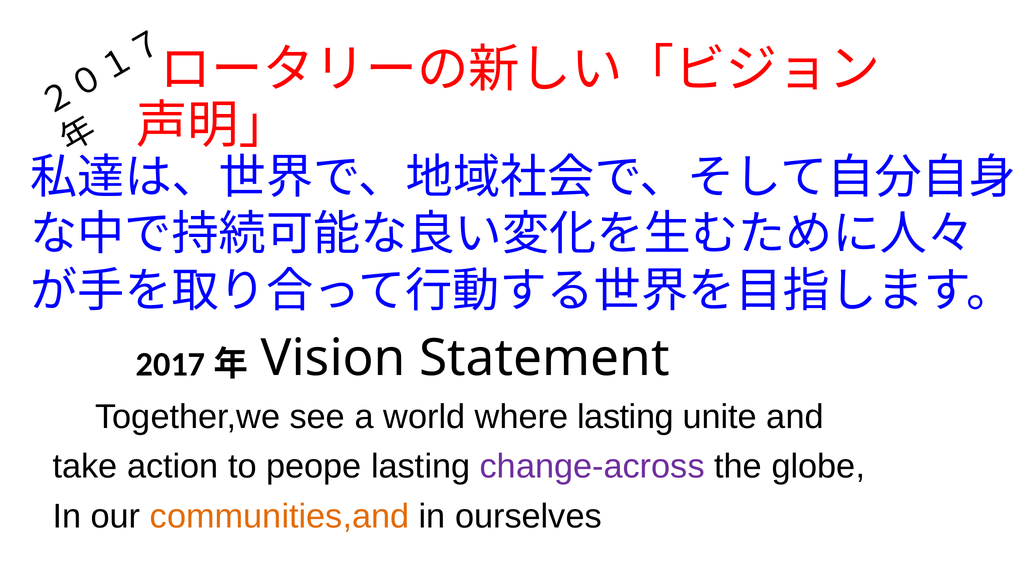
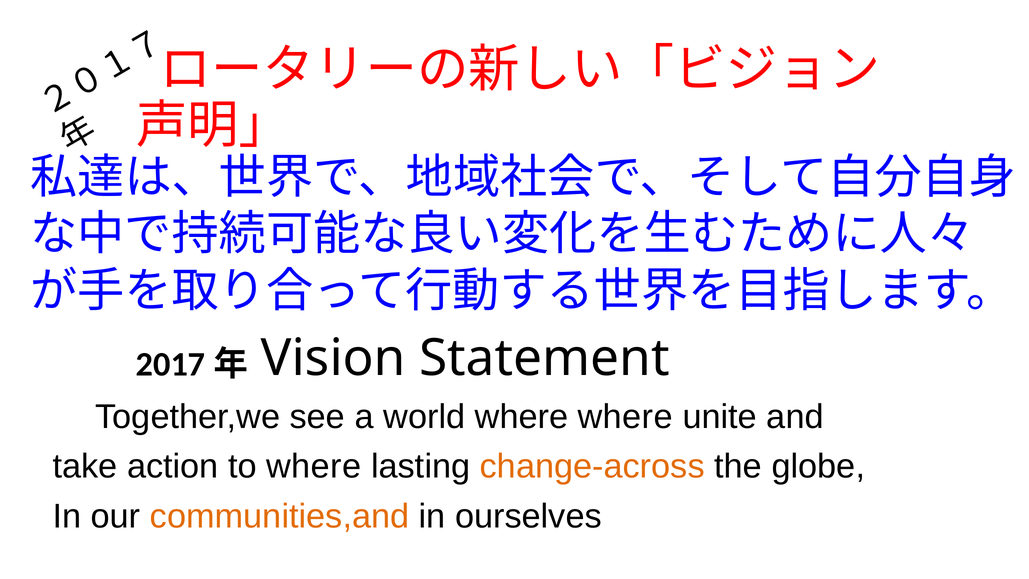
where lasting: lasting -> where (625, 417)
to peope: peope -> where (314, 466)
change-across colour: purple -> orange (592, 466)
